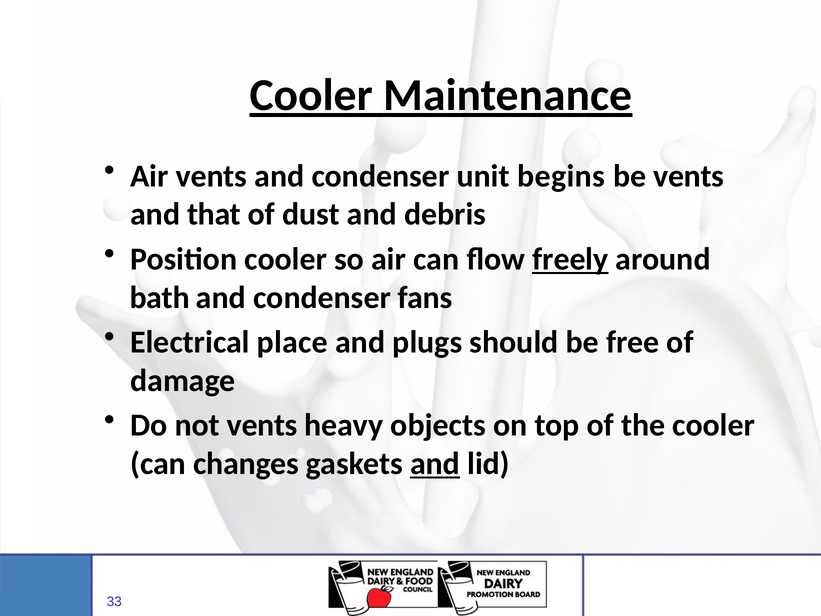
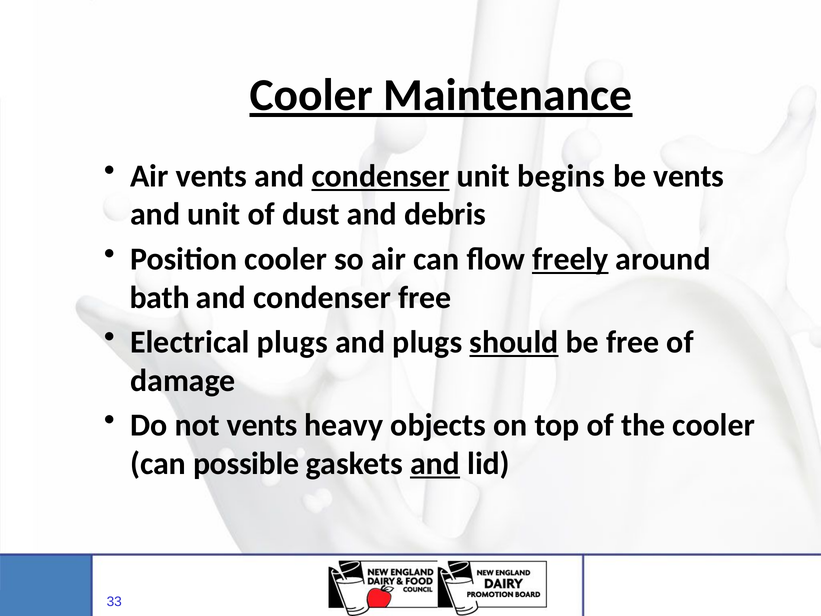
condenser underline: none -> present (380, 176)
and that: that -> unit (214, 214)
condenser fans: fans -> free (425, 297)
Electrical place: place -> plugs (292, 342)
should underline: none -> present (514, 342)
changes: changes -> possible (246, 464)
